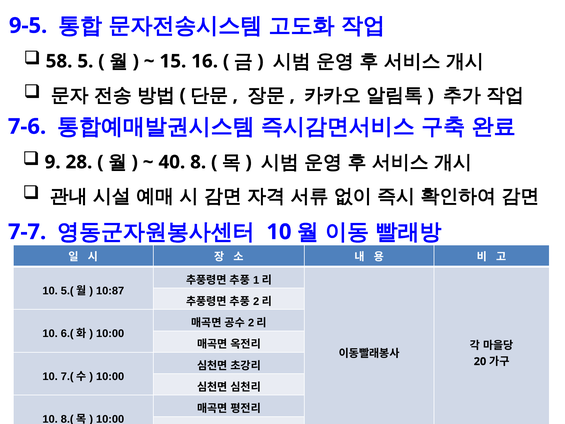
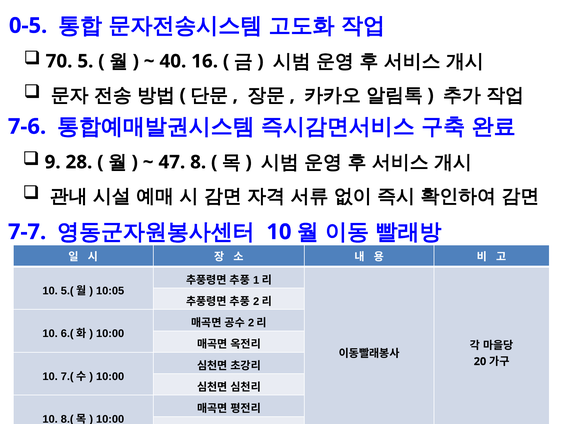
9-5: 9-5 -> 0-5 (28, 26)
58: 58 -> 70 (59, 61)
15: 15 -> 40 (173, 61)
40: 40 -> 47 (172, 162)
10:87: 10:87 -> 10:05 (110, 291)
